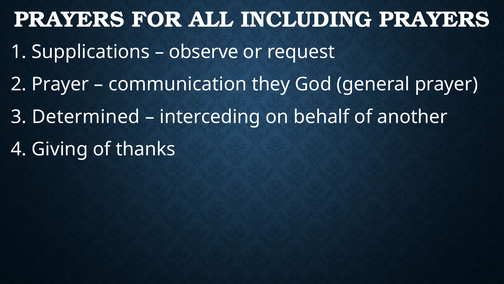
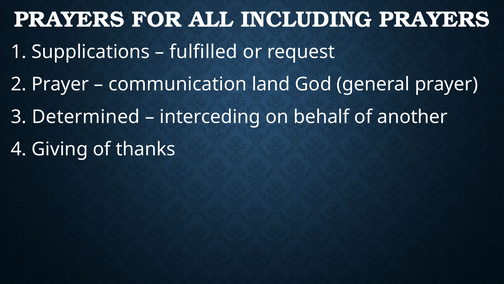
observe: observe -> fulfilled (204, 52)
they: they -> land (271, 84)
